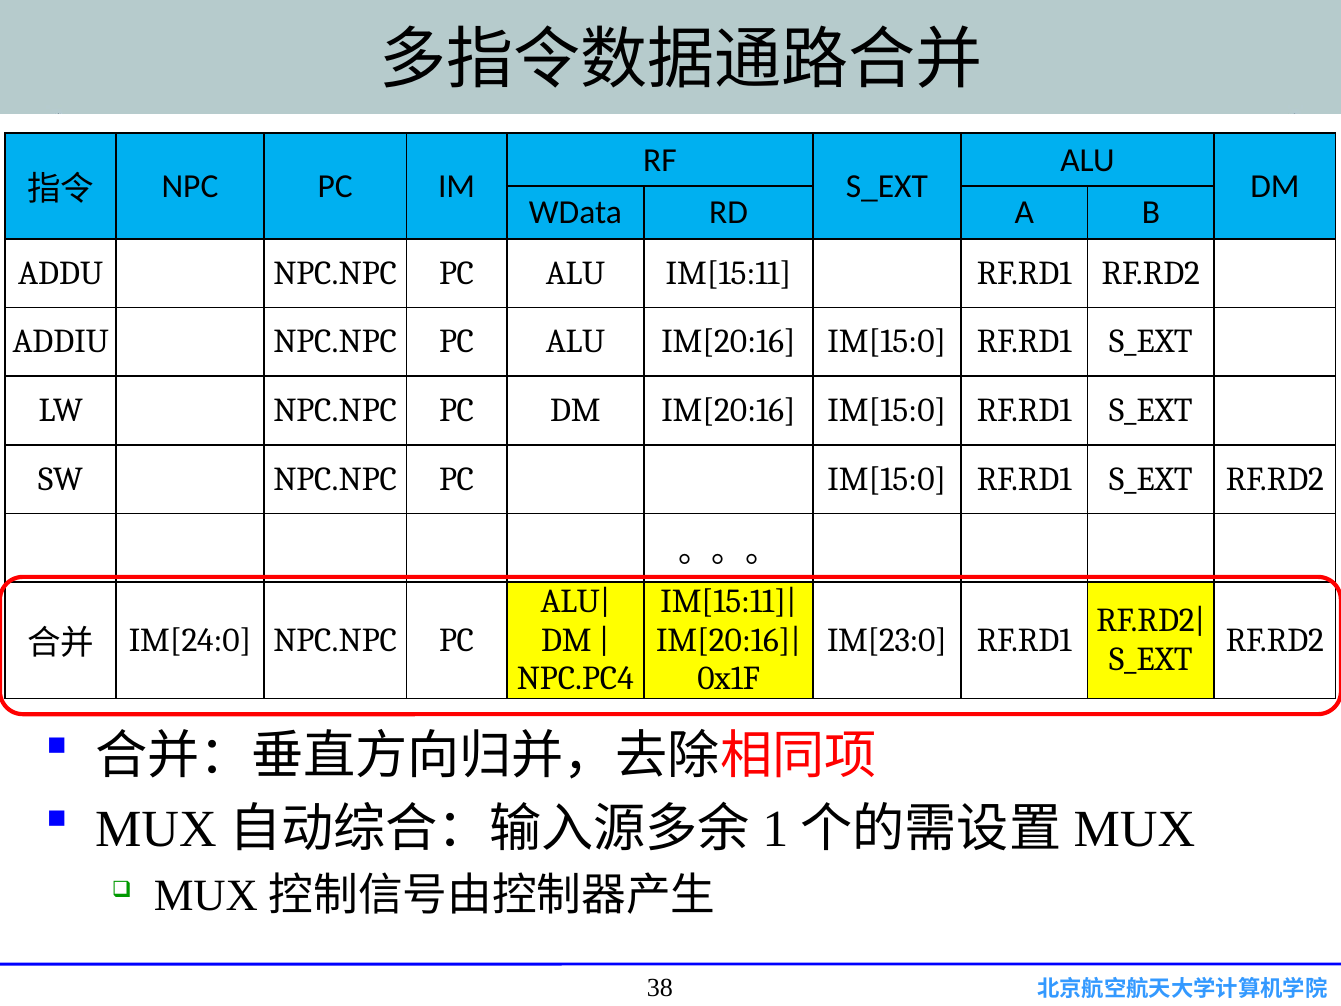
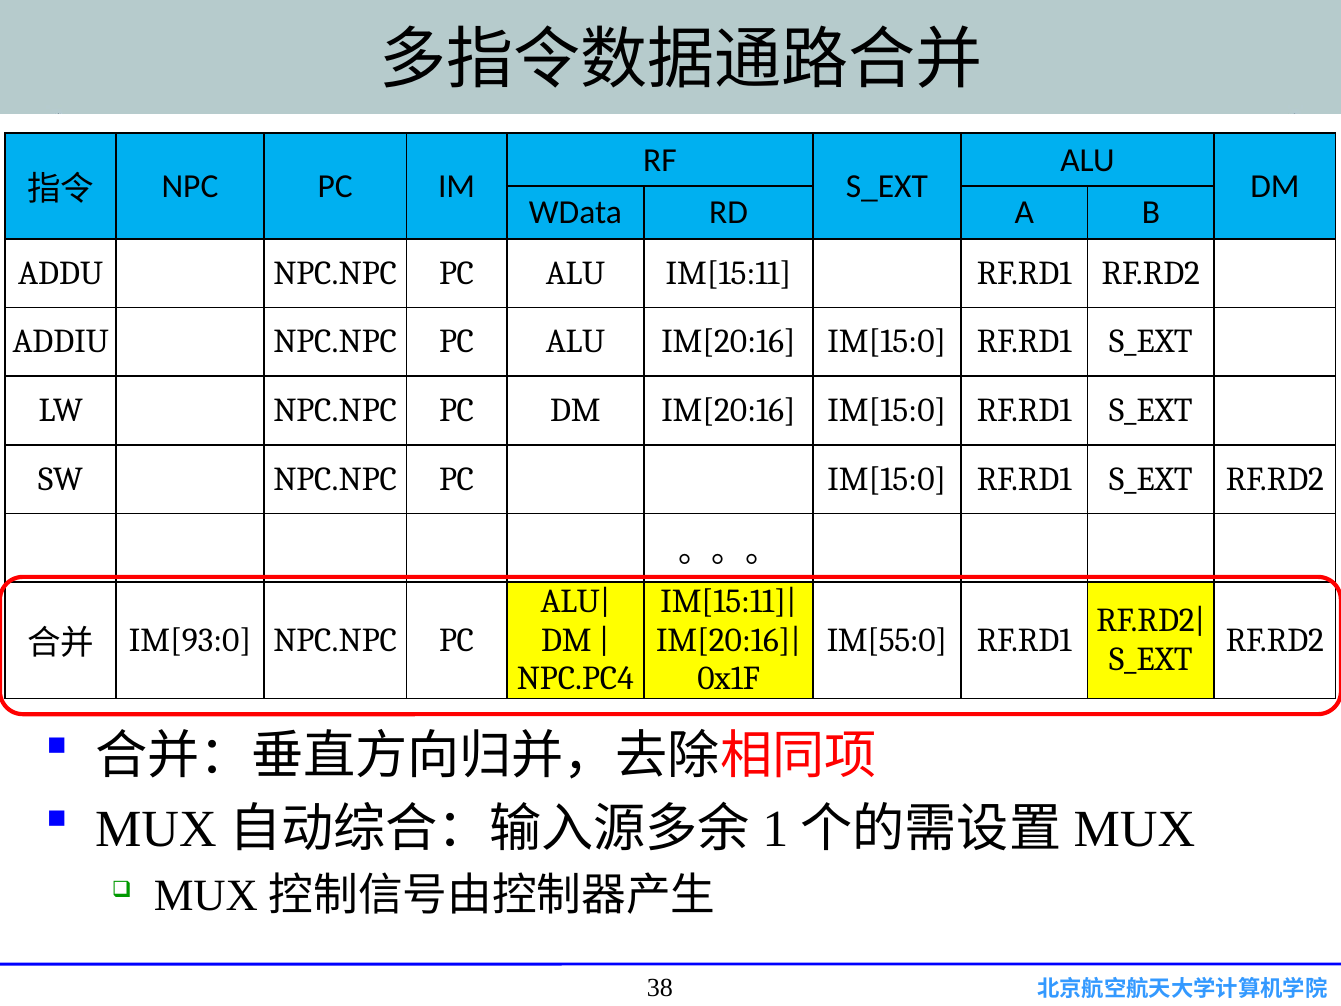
IM[23:0: IM[23:0 -> IM[55:0 (887, 640)
IM[24:0: IM[24:0 -> IM[93:0 (190, 640)
